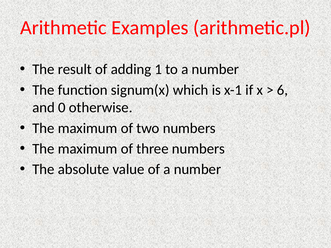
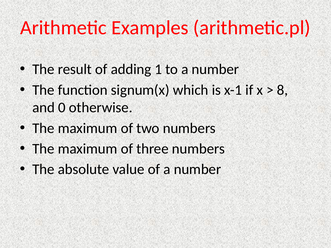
6: 6 -> 8 (283, 90)
